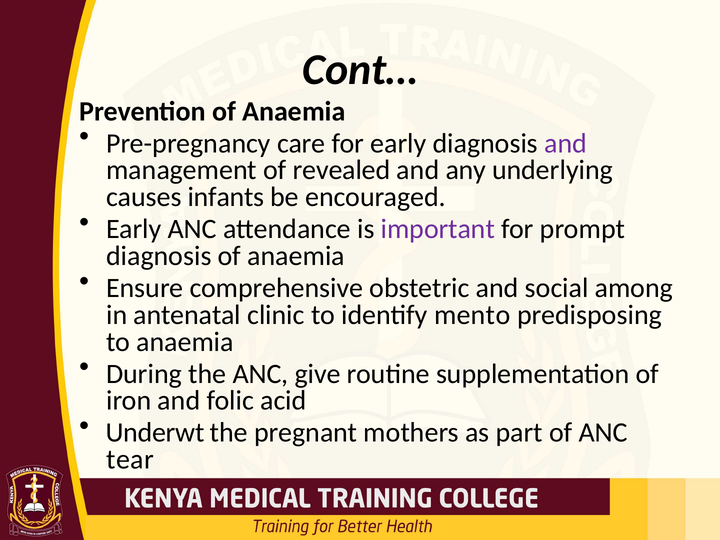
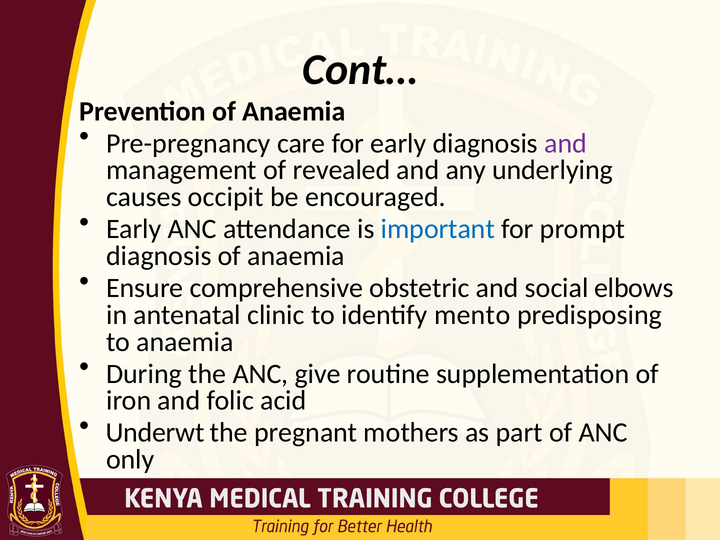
infants: infants -> occipit (226, 197)
important colour: purple -> blue (438, 229)
among: among -> elbows (634, 288)
tear: tear -> only (130, 460)
